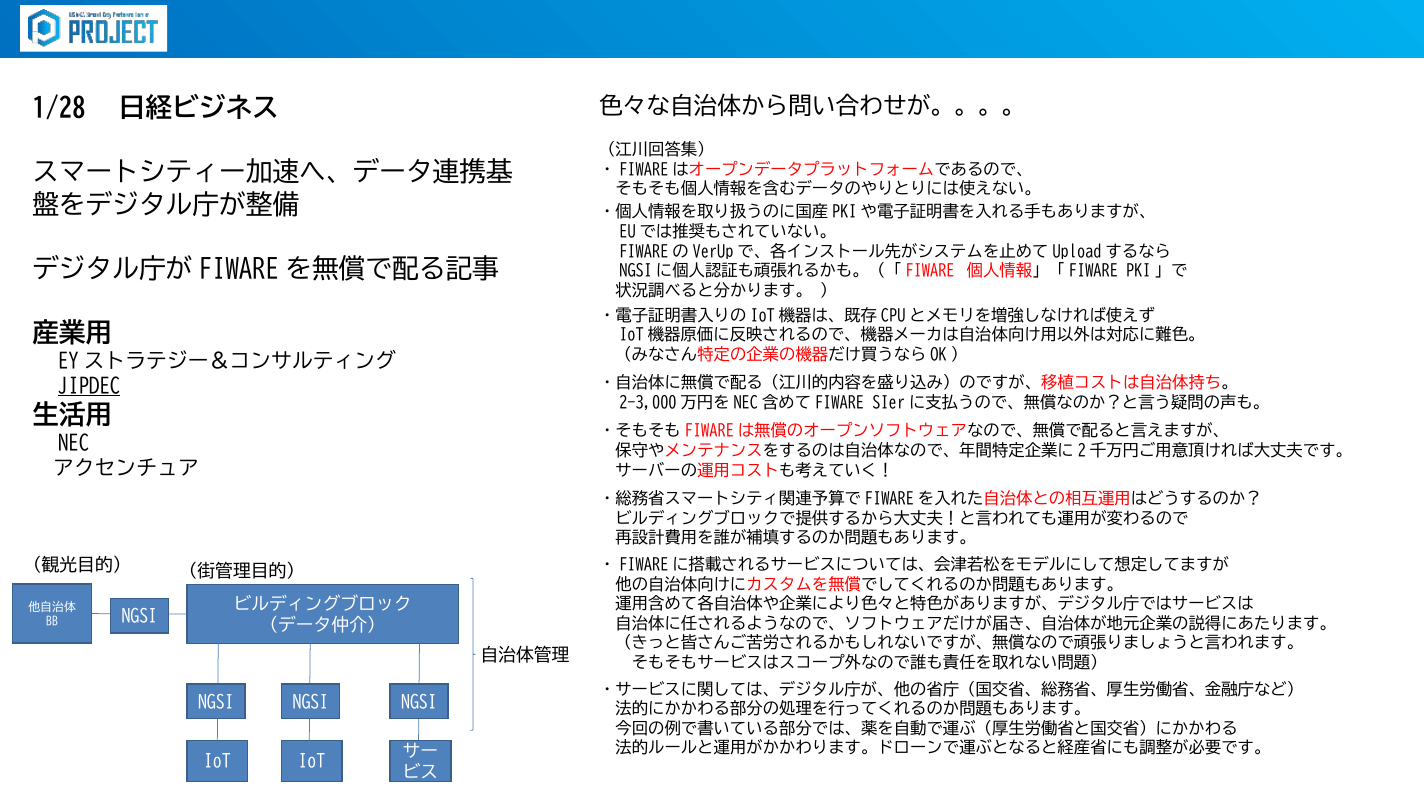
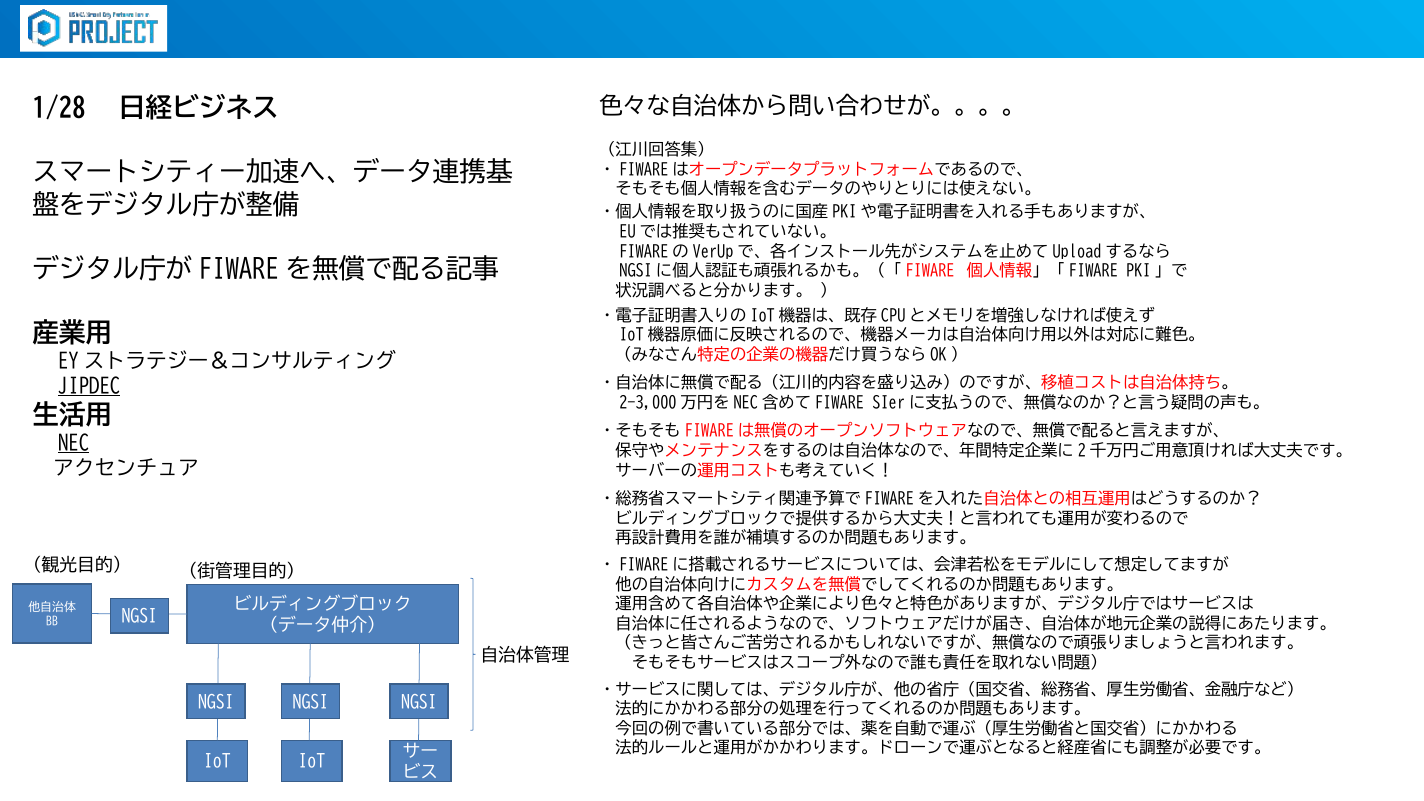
NEC underline: none -> present (74, 443)
